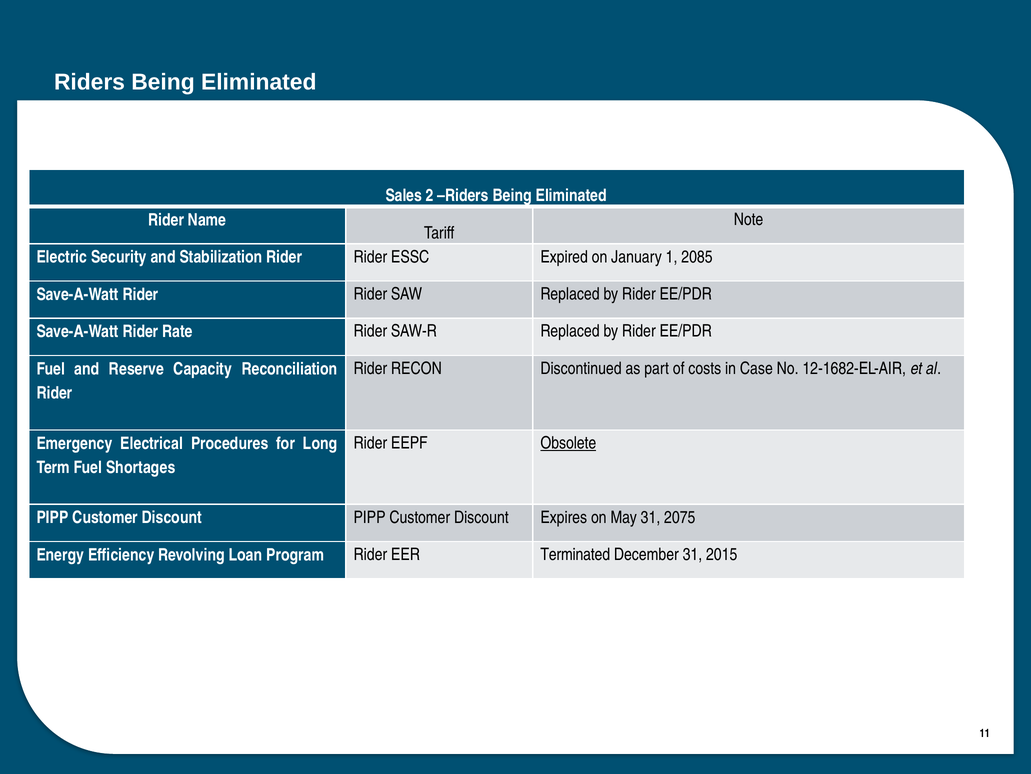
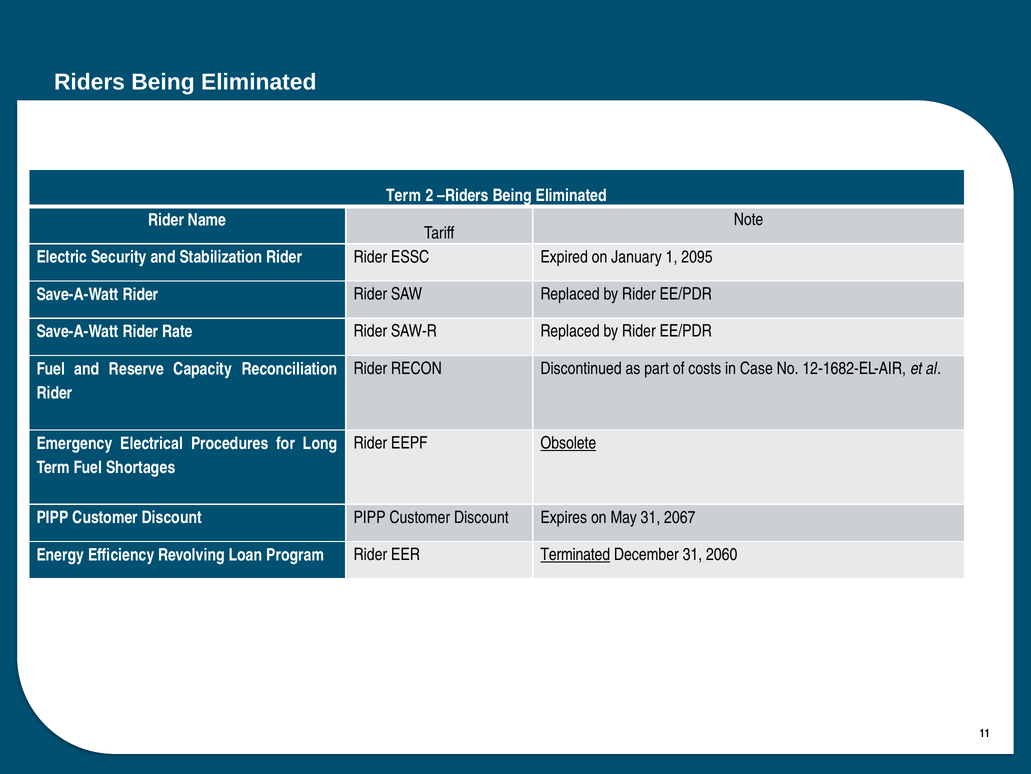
Sales: Sales -> Term (404, 195)
2085: 2085 -> 2095 (697, 257)
2075: 2075 -> 2067 (680, 517)
Terminated underline: none -> present (575, 554)
2015: 2015 -> 2060 (722, 554)
